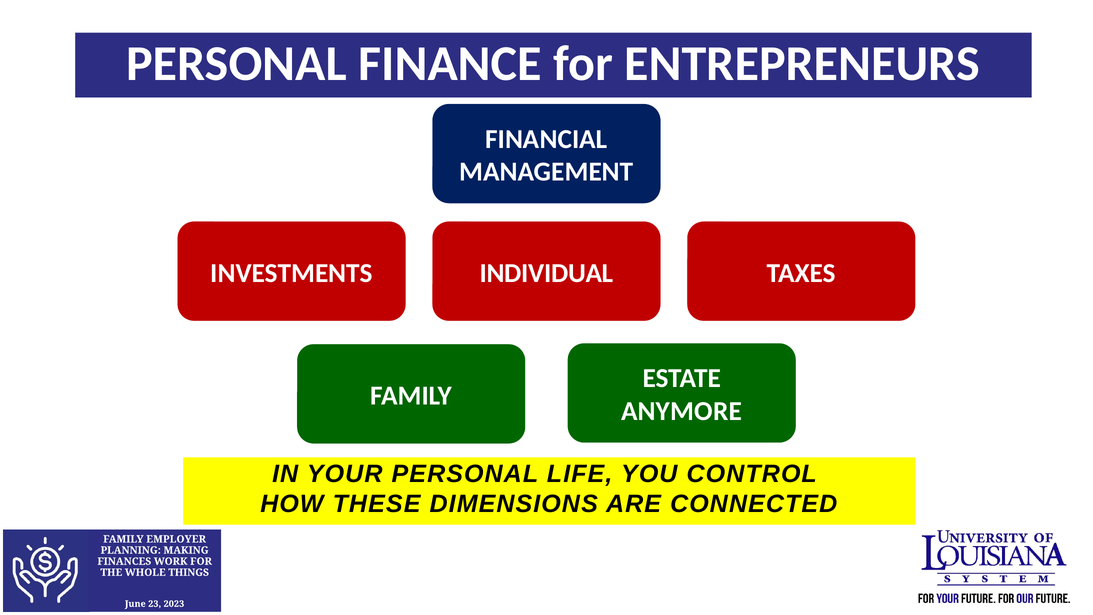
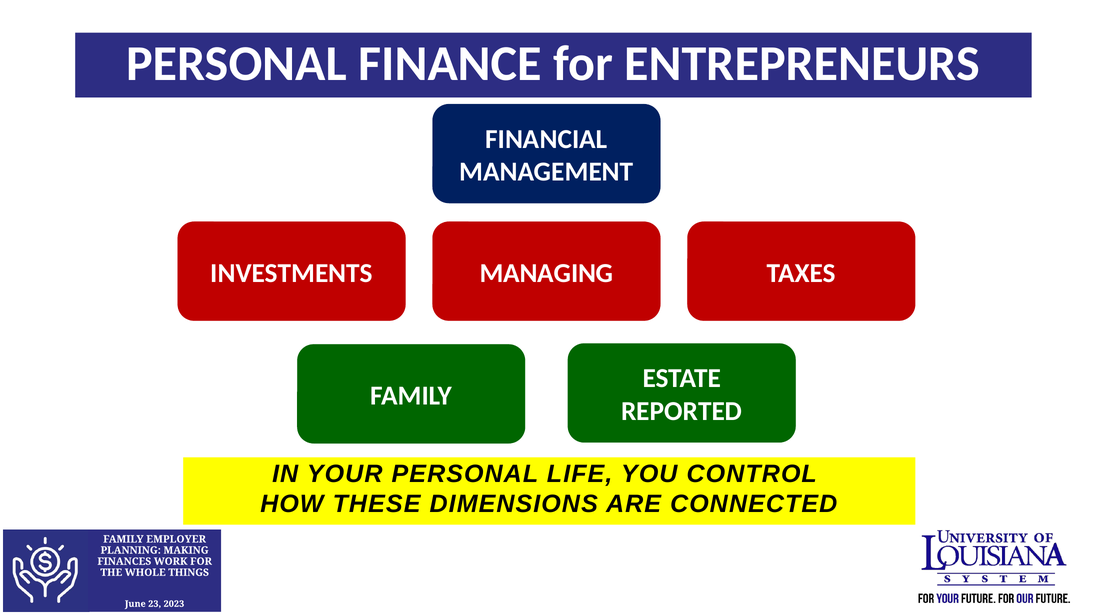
INDIVIDUAL: INDIVIDUAL -> MANAGING (546, 273)
ANYMORE: ANYMORE -> REPORTED (682, 411)
